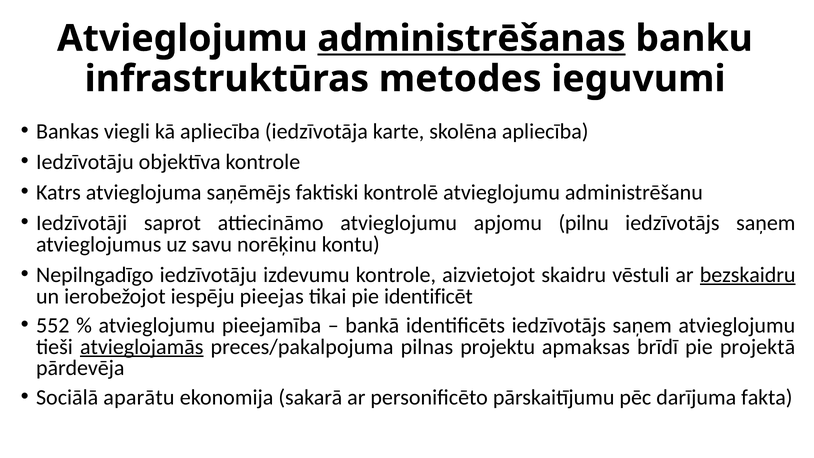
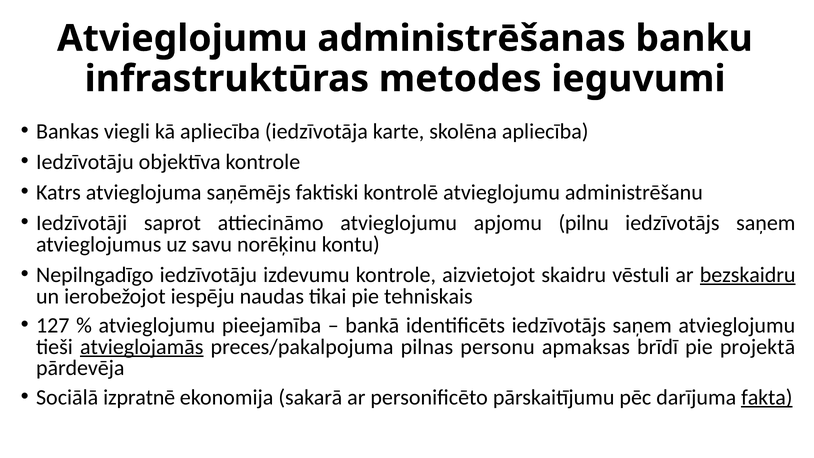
administrēšanas underline: present -> none (472, 38)
pieejas: pieejas -> naudas (272, 296)
identificēt: identificēt -> tehniskais (428, 296)
552: 552 -> 127 (53, 325)
projektu: projektu -> personu (498, 347)
aparātu: aparātu -> izpratnē (139, 397)
fakta underline: none -> present (767, 397)
